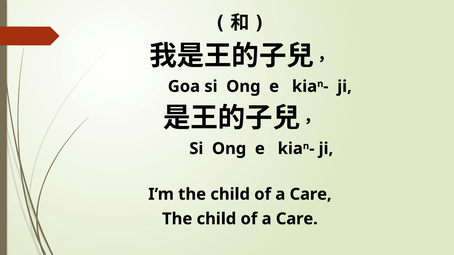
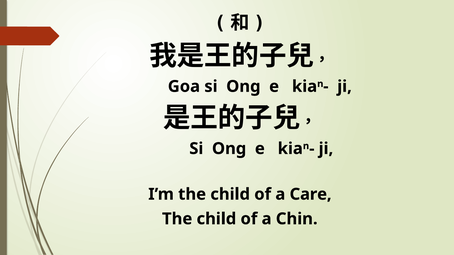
Care: Care -> Chin (297, 219)
